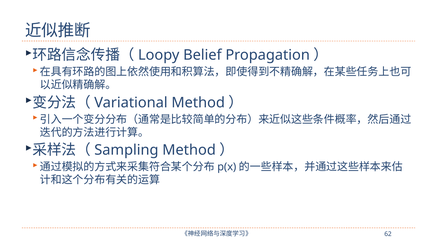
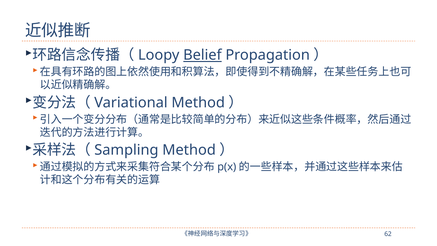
Belief underline: none -> present (202, 55)
